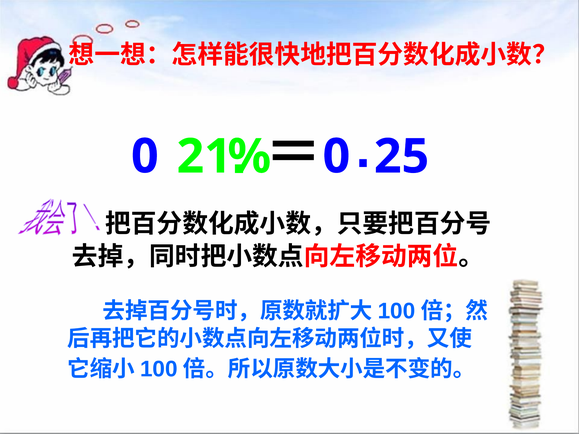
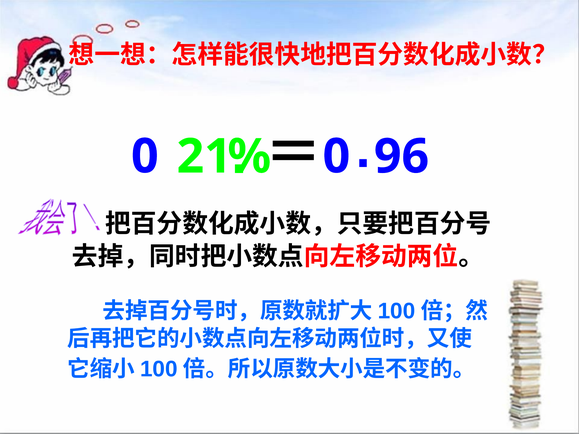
25: 25 -> 96 (402, 157)
